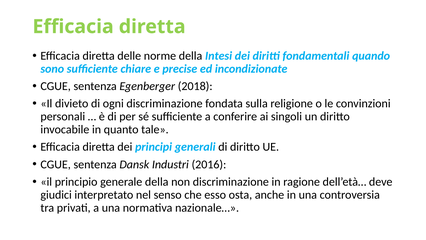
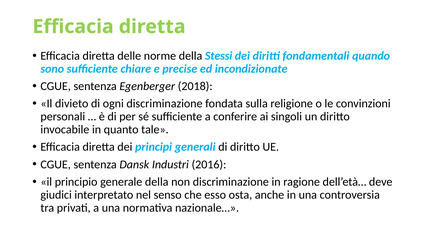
Intesi: Intesi -> Stessi (219, 56)
